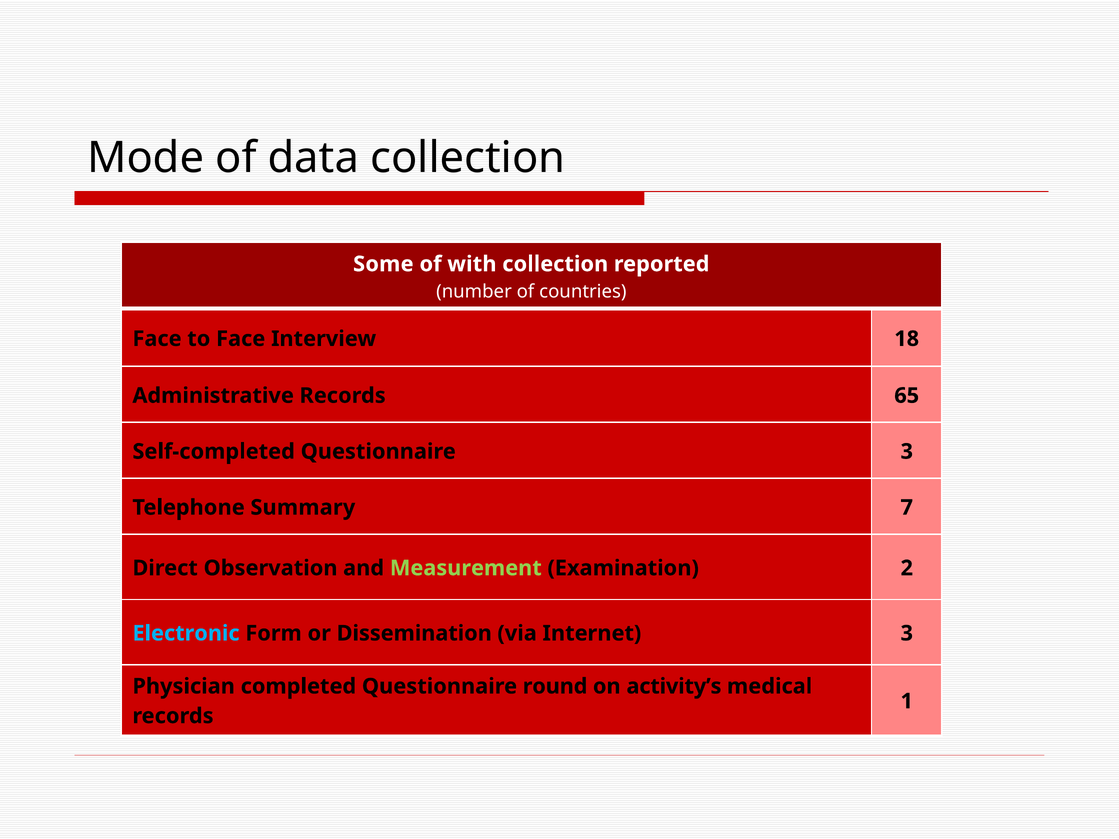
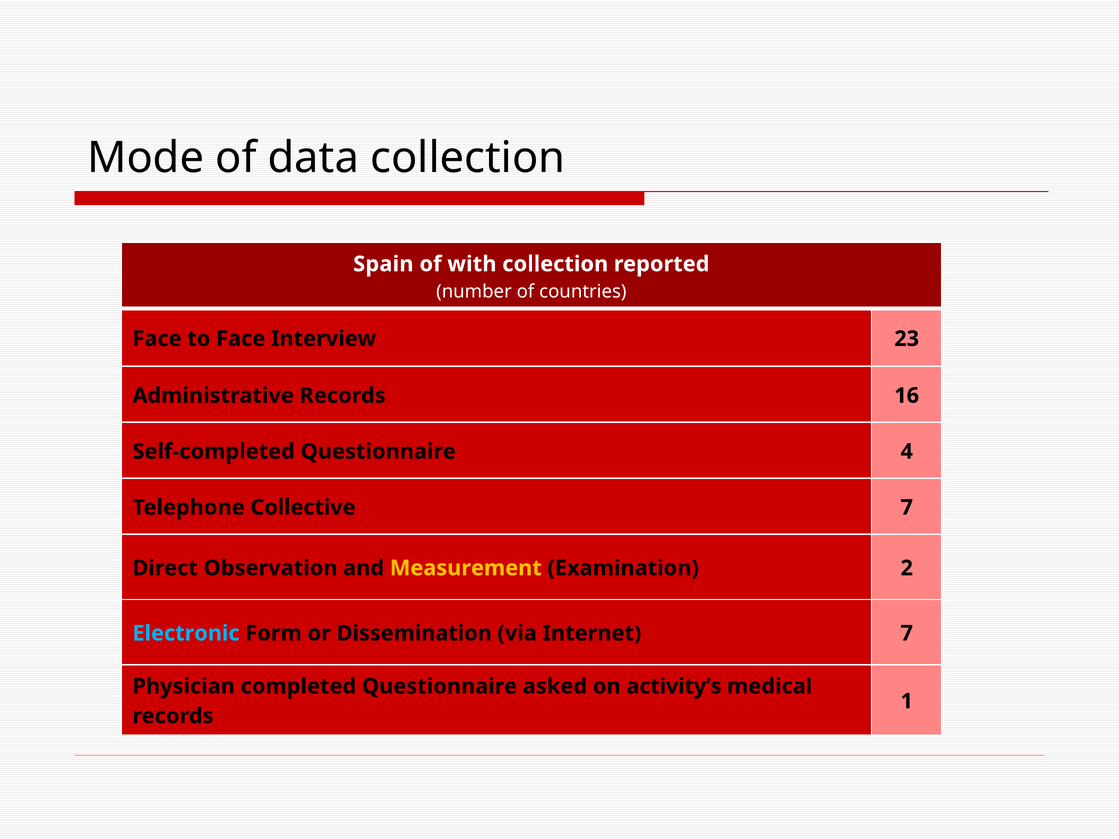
Some: Some -> Spain (383, 264)
18: 18 -> 23 (907, 339)
65: 65 -> 16 (907, 396)
Questionnaire 3: 3 -> 4 (907, 452)
Summary: Summary -> Collective (303, 508)
Measurement colour: light green -> yellow (466, 568)
Internet 3: 3 -> 7 (907, 634)
round: round -> asked (555, 687)
